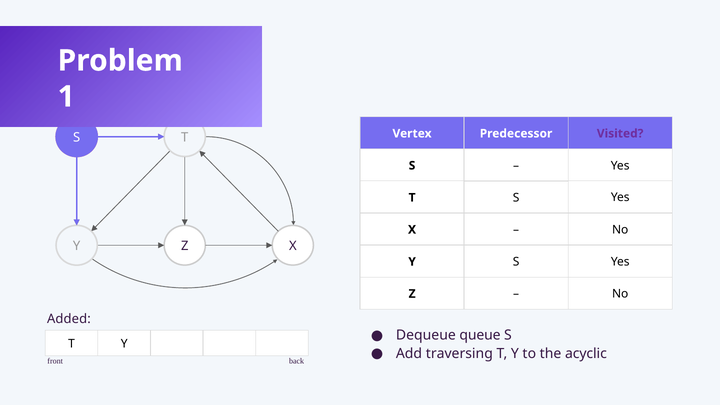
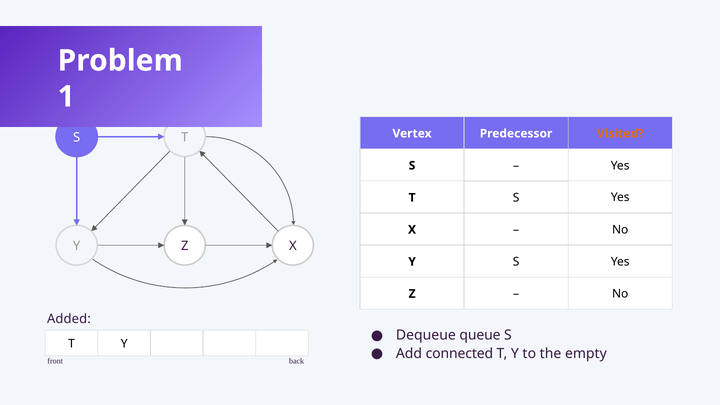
Visited colour: purple -> orange (620, 134)
traversing: traversing -> connected (459, 353)
acyclic: acyclic -> empty (586, 353)
